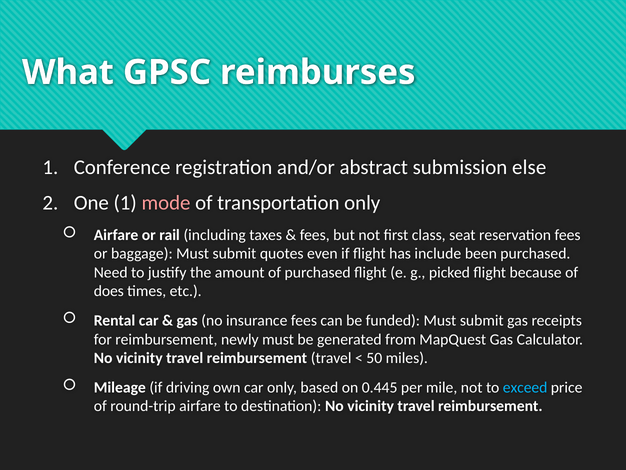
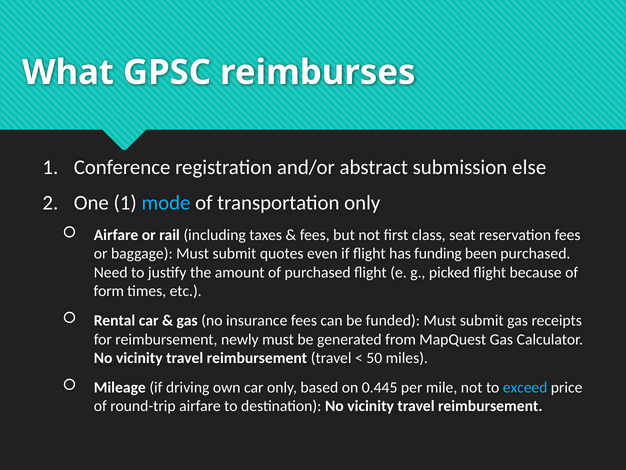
mode colour: pink -> light blue (166, 203)
include: include -> funding (438, 253)
does: does -> form (109, 291)
